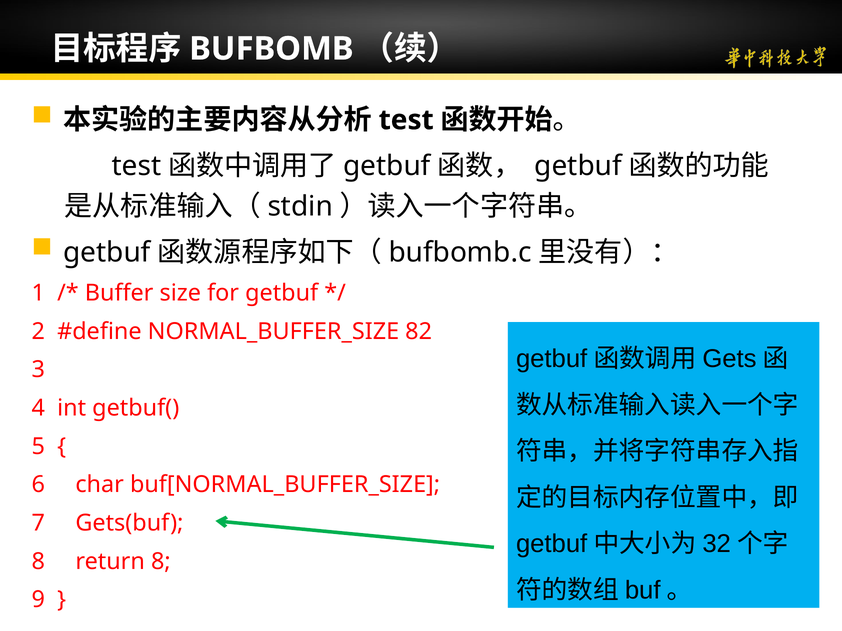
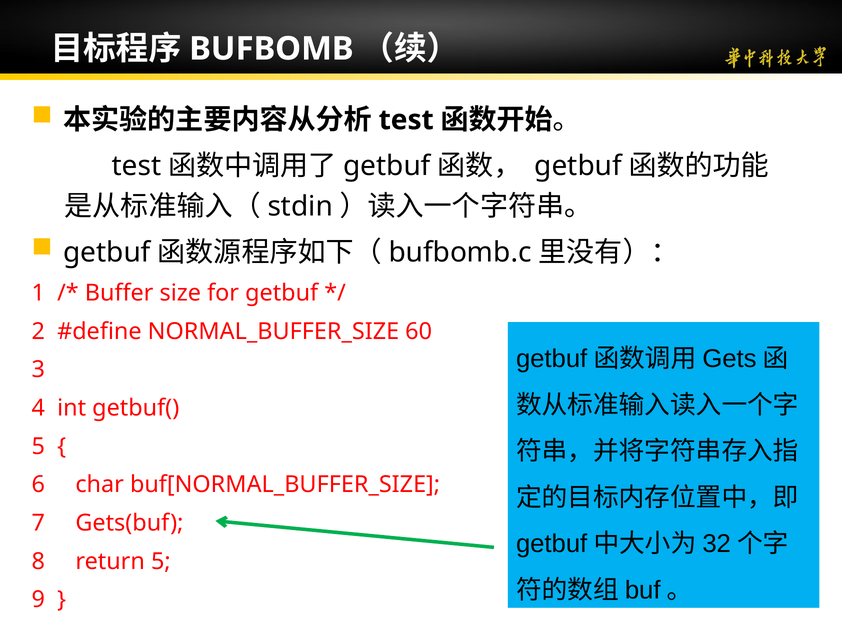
82: 82 -> 60 (419, 332)
return 8: 8 -> 5 (161, 562)
